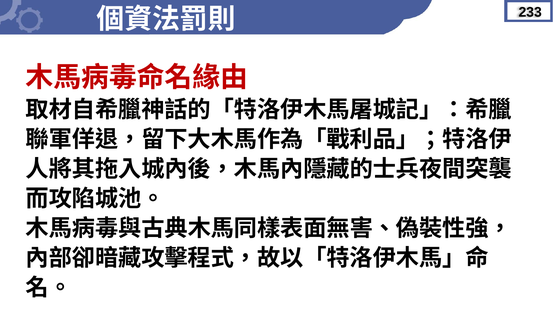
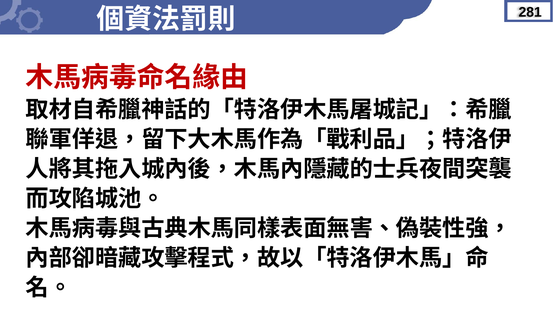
233: 233 -> 281 (530, 12)
